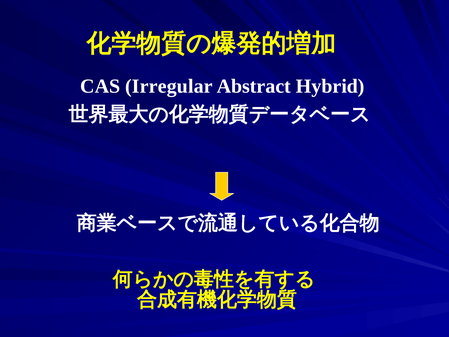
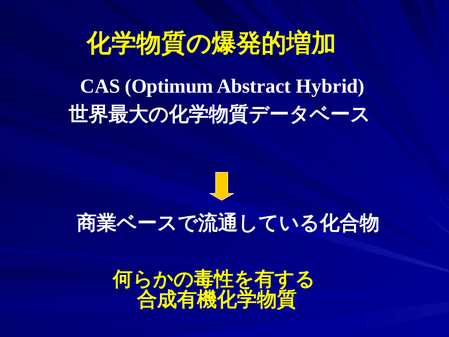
Irregular: Irregular -> Optimum (169, 86)
